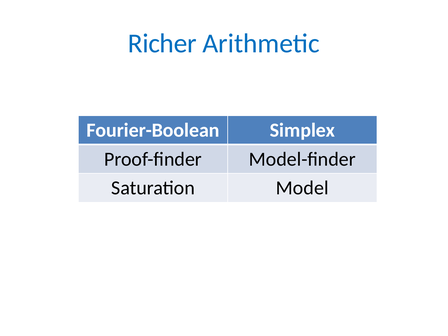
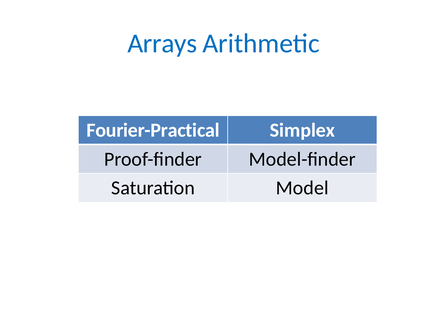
Richer: Richer -> Arrays (162, 43)
Fourier-Boolean: Fourier-Boolean -> Fourier-Practical (153, 130)
